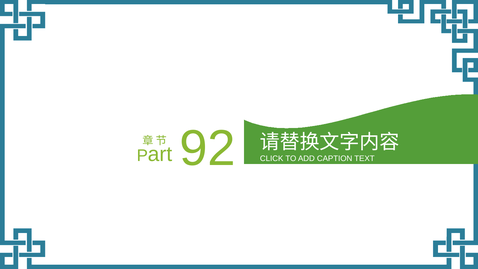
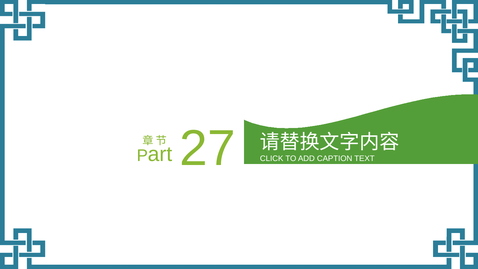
92: 92 -> 27 (208, 148)
